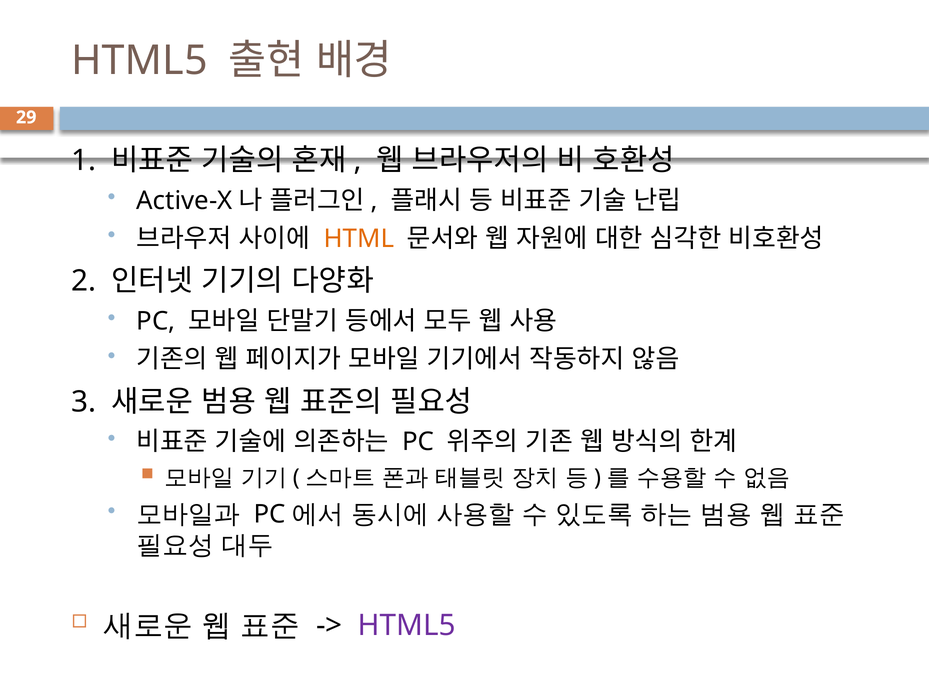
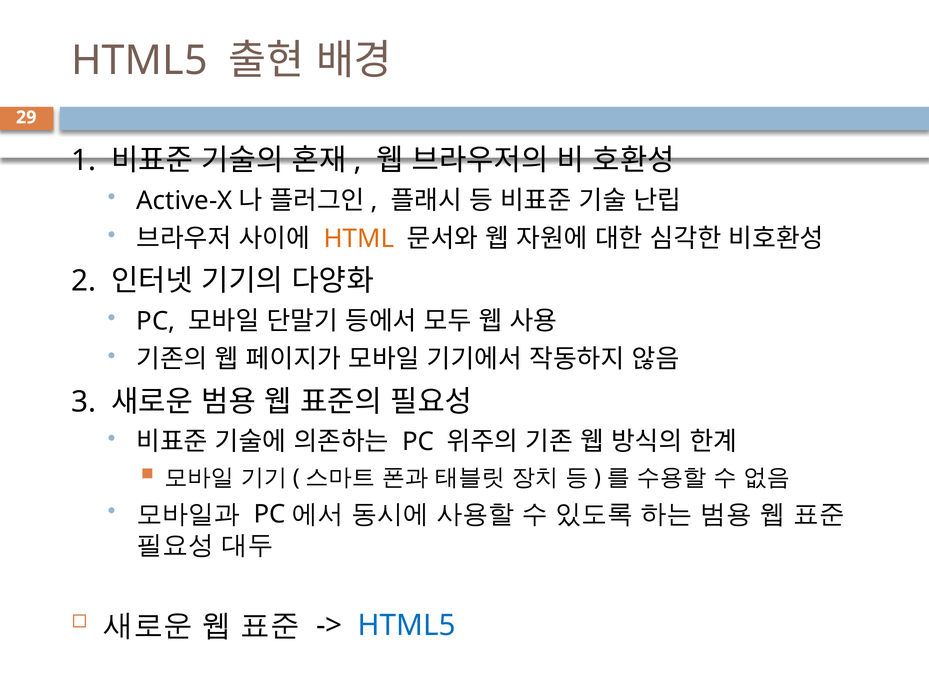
HTML5 colour: purple -> blue (407, 626)
